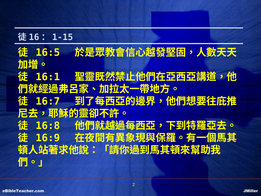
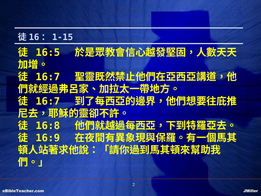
16:1: 16:1 -> 16:7 (48, 77)
